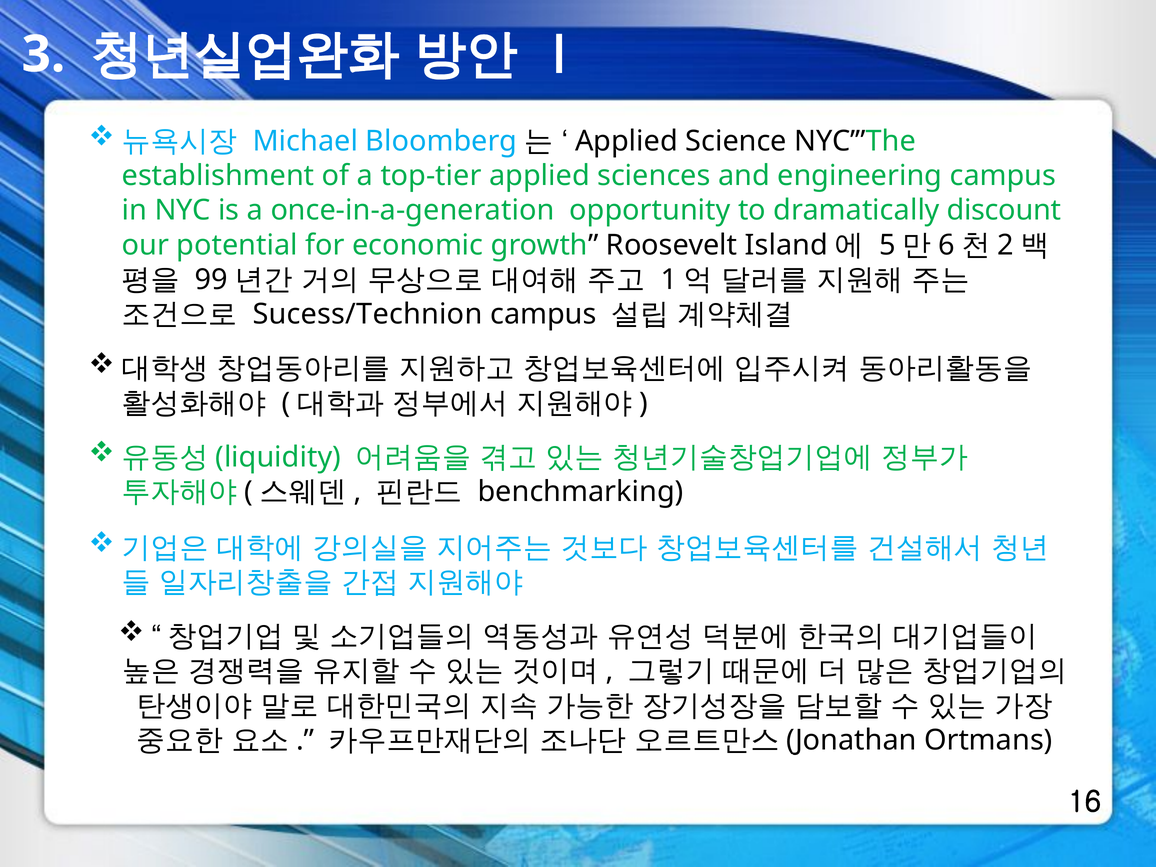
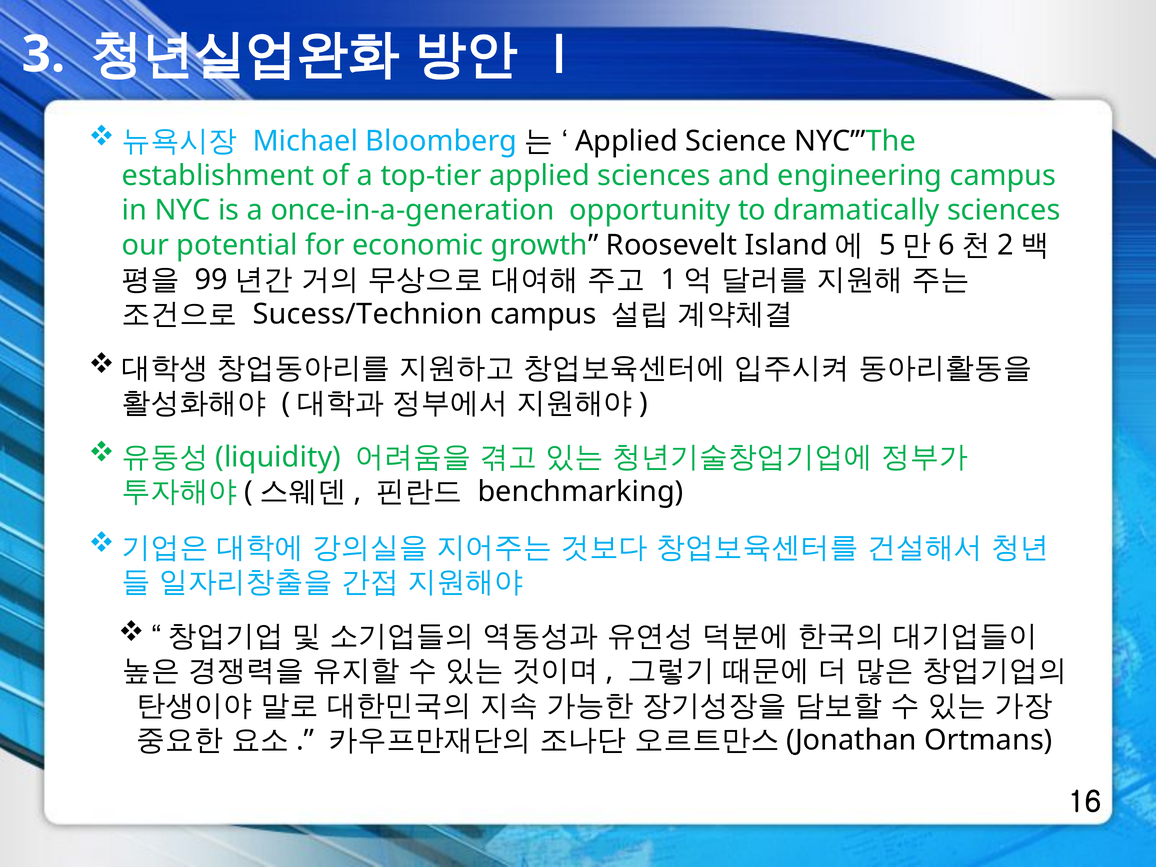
dramatically discount: discount -> sciences (1004, 210)
